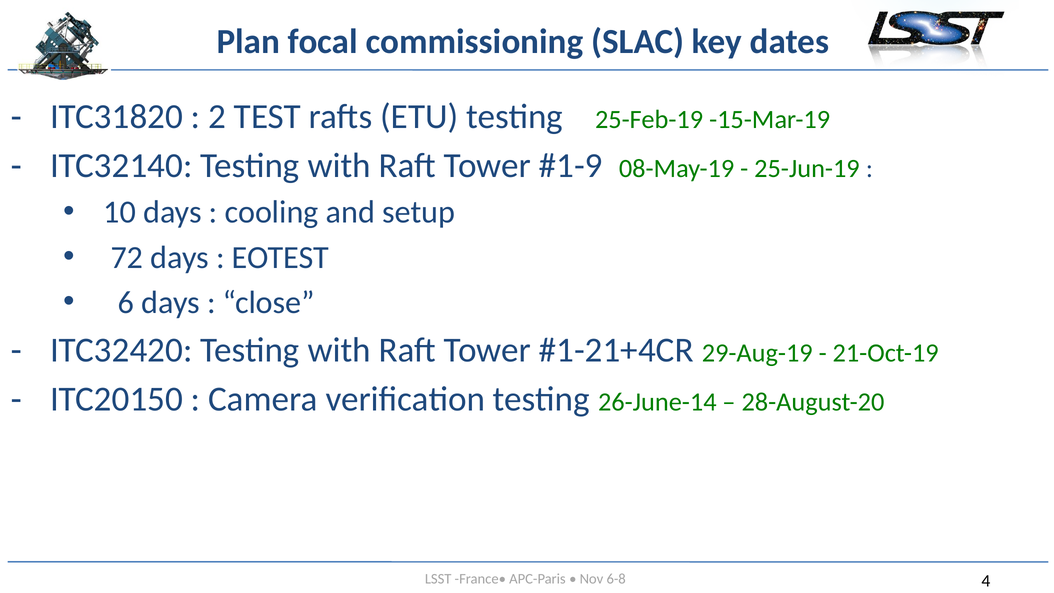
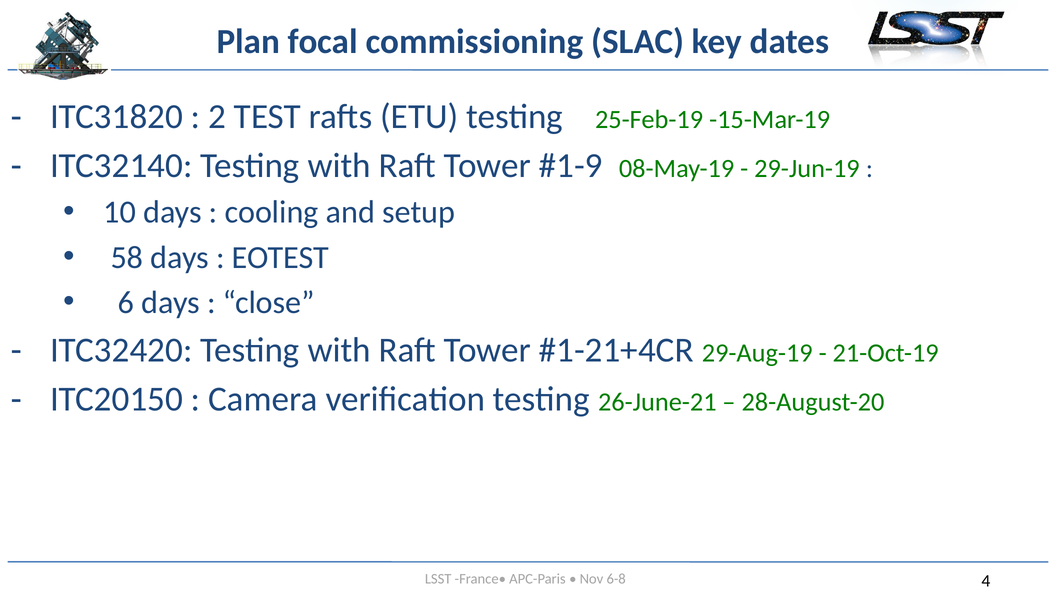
25-Jun-19: 25-Jun-19 -> 29-Jun-19 (807, 169)
72: 72 -> 58 (127, 257)
26-June-14: 26-June-14 -> 26-June-21 (657, 402)
